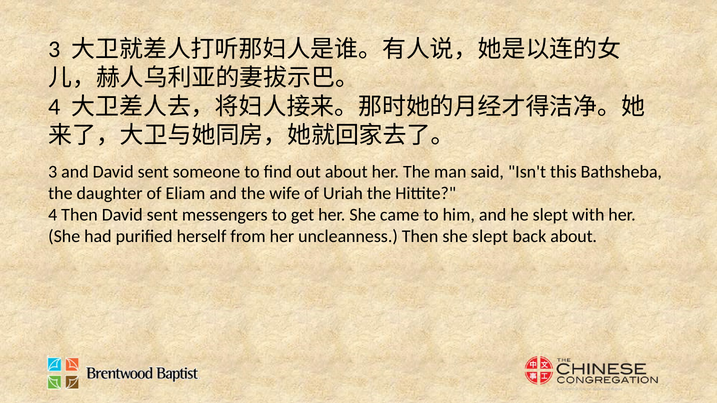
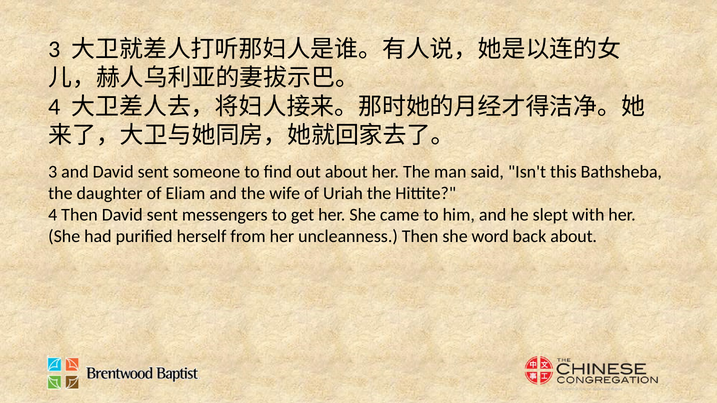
she slept: slept -> word (490, 237)
